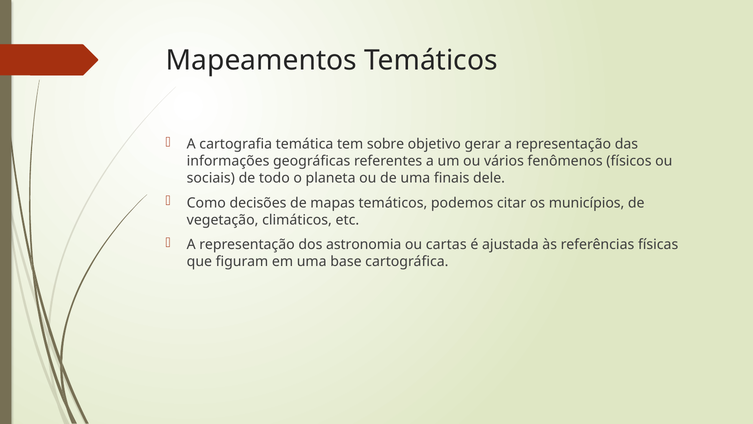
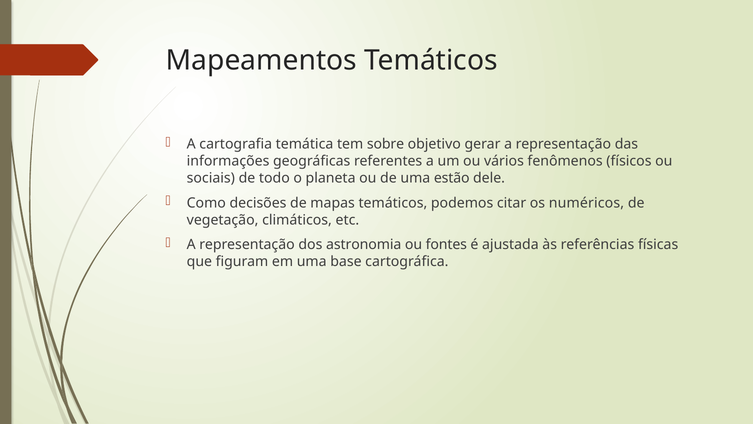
finais: finais -> estão (452, 178)
municípios: municípios -> numéricos (586, 203)
cartas: cartas -> fontes (446, 244)
